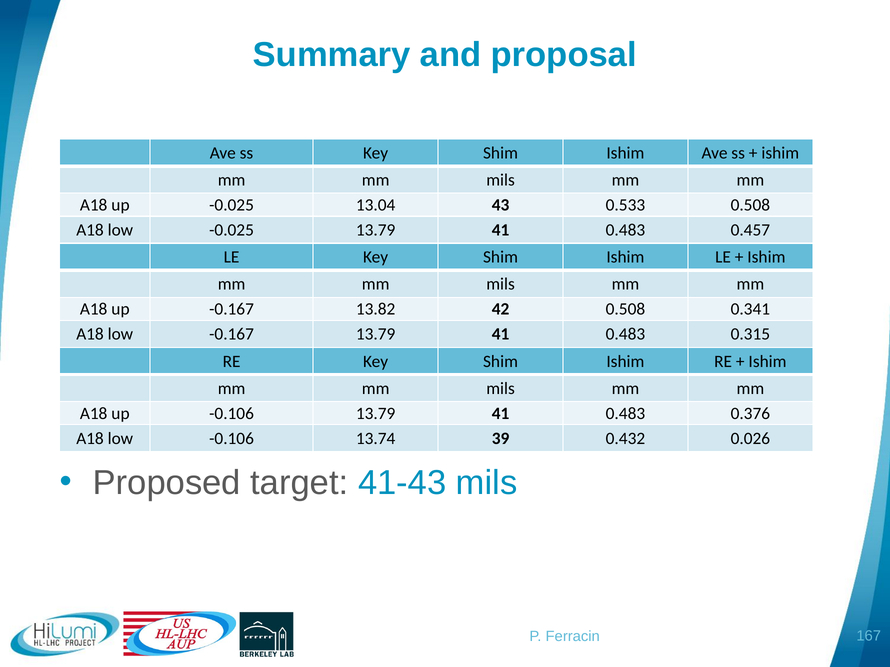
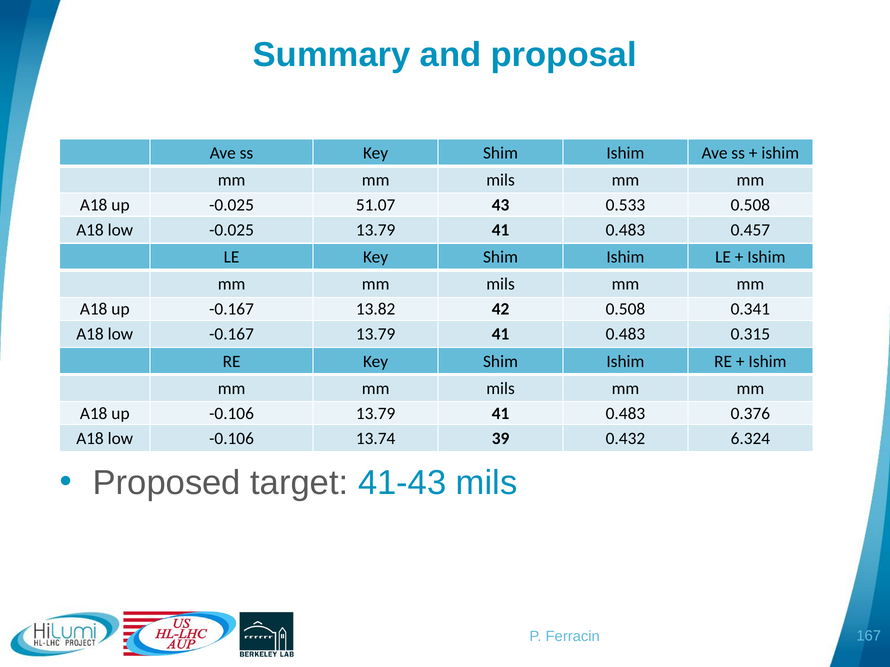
13.04: 13.04 -> 51.07 (376, 205)
0.026: 0.026 -> 6.324 (750, 439)
